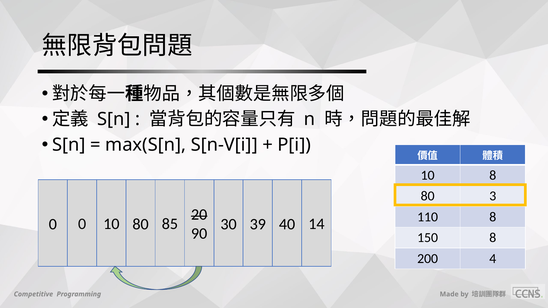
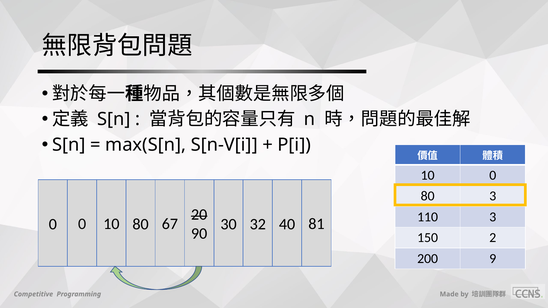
10 8: 8 -> 0 (493, 175)
110 8: 8 -> 3 (493, 217)
85: 85 -> 67 (170, 224)
39: 39 -> 32 (258, 224)
14: 14 -> 81 (316, 224)
150 8: 8 -> 2 (493, 238)
4: 4 -> 9 (493, 259)
